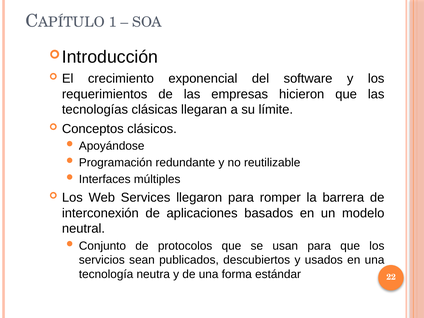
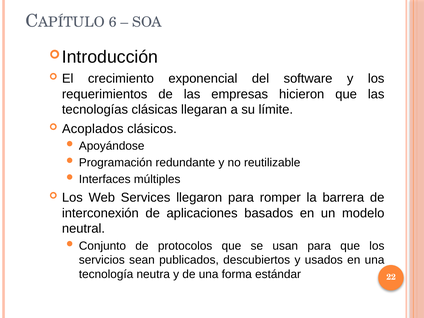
1: 1 -> 6 (113, 22)
Conceptos: Conceptos -> Acoplados (93, 129)
